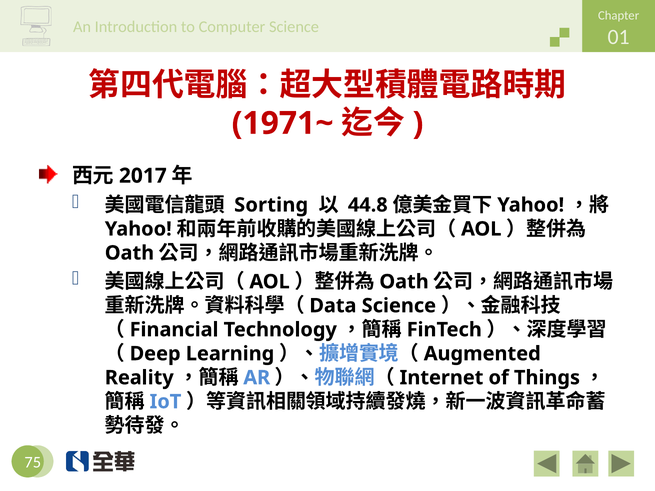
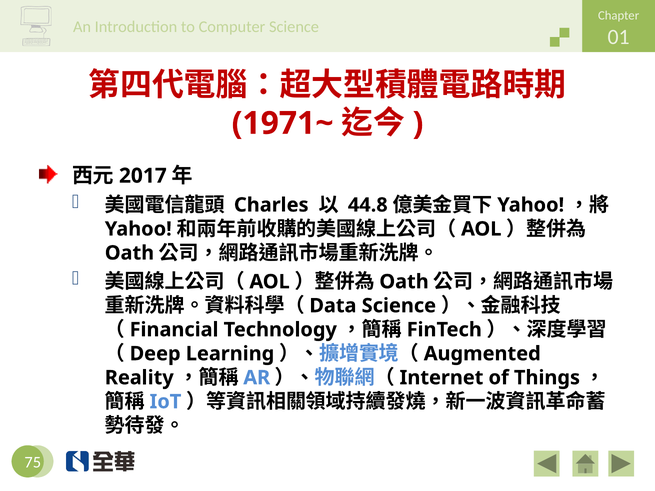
Sorting: Sorting -> Charles (271, 205)
